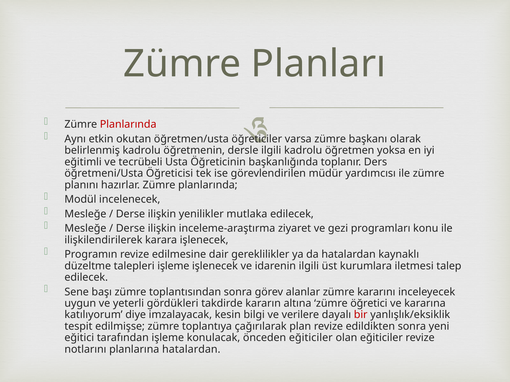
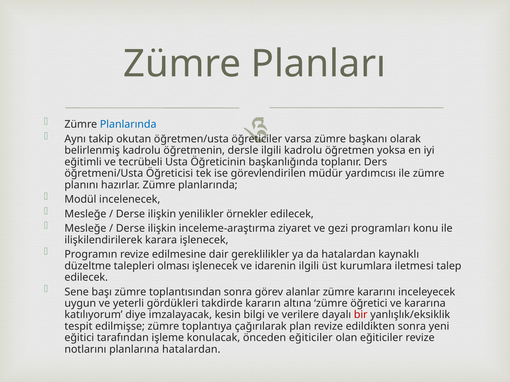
Planlarında colour: red -> blue (128, 125)
etkin: etkin -> takip (101, 139)
mutlaka: mutlaka -> örnekler (247, 214)
talepleri işleme: işleme -> olması (173, 266)
